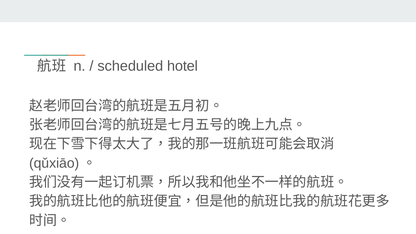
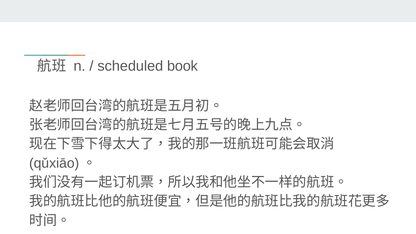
hotel: hotel -> book (182, 66)
